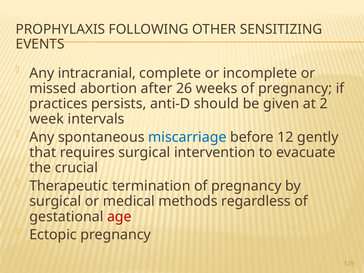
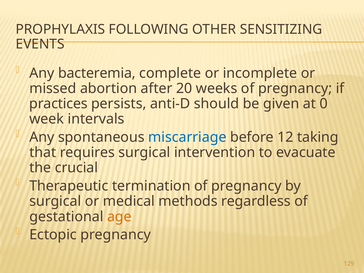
intracranial: intracranial -> bacteremia (97, 73)
26: 26 -> 20 (184, 88)
2: 2 -> 0 (324, 104)
gently: gently -> taking (318, 137)
age colour: red -> orange (119, 217)
